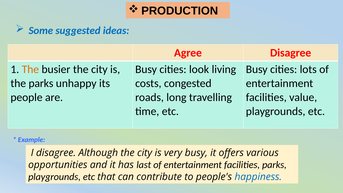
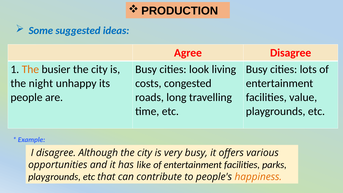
the parks: parks -> night (41, 83)
last: last -> like (144, 165)
happiness colour: blue -> orange (258, 177)
